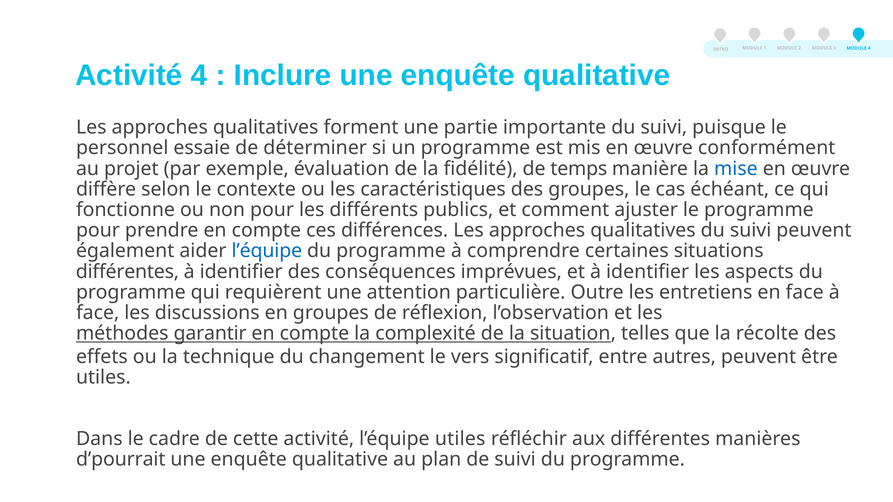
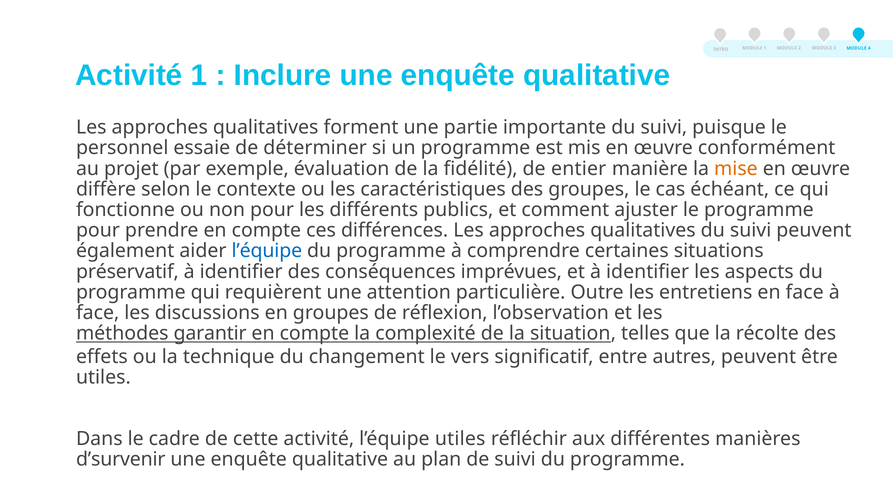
Activité 4: 4 -> 1 (199, 76)
temps: temps -> entier (579, 169)
mise colour: blue -> orange (736, 169)
différentes: différentes -> préservatif (127, 272)
d’pourrait: d’pourrait -> d’survenir (121, 460)
